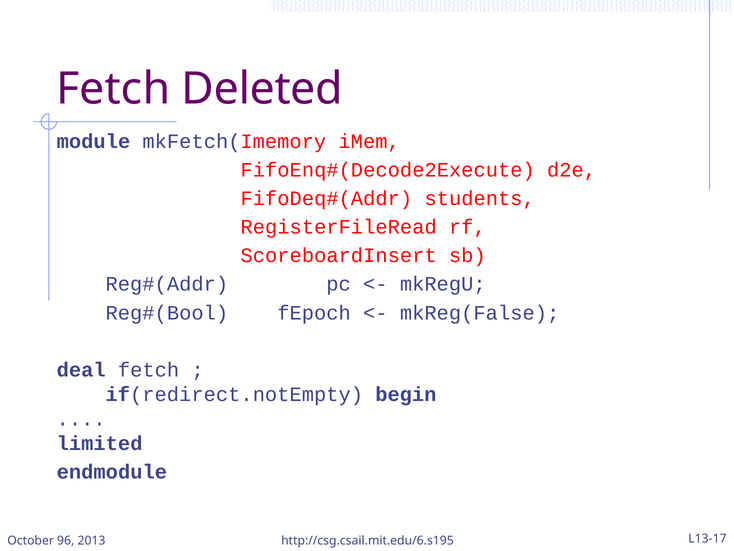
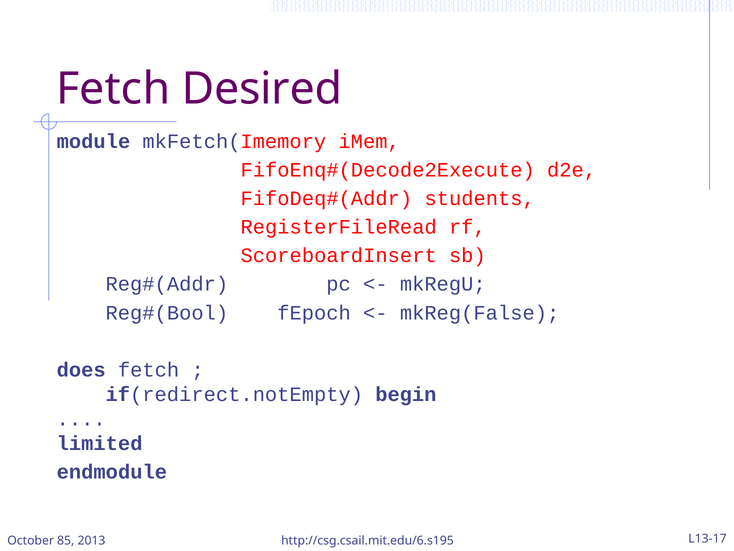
Deleted: Deleted -> Desired (262, 89)
deal: deal -> does (81, 370)
96: 96 -> 85 (66, 540)
